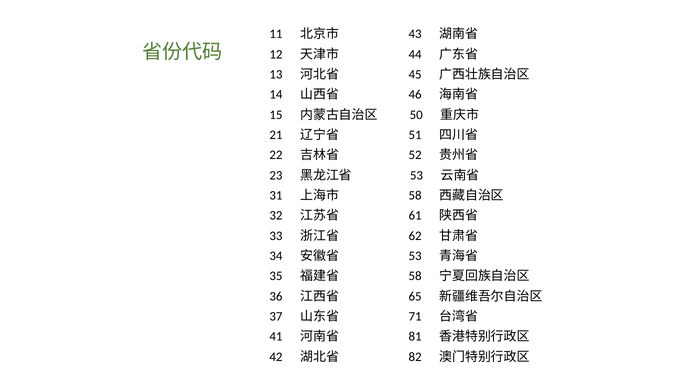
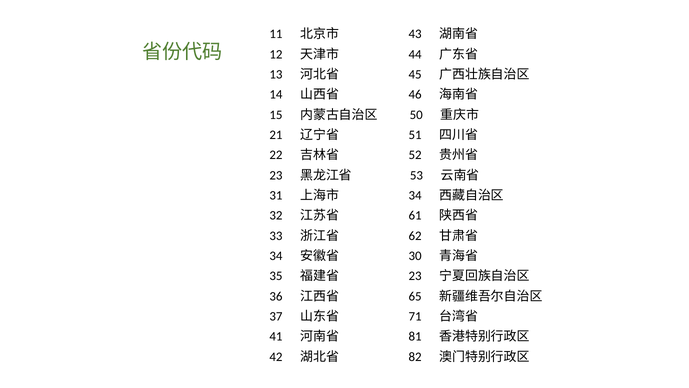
58: 58 -> 34 (415, 195)
53: 53 -> 30 (415, 256)
58: 58 -> 23 (415, 276)
